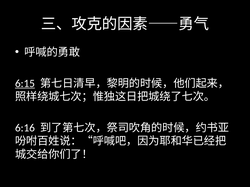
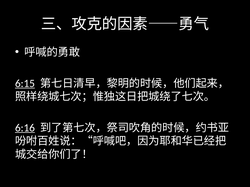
6:16 underline: none -> present (25, 128)
